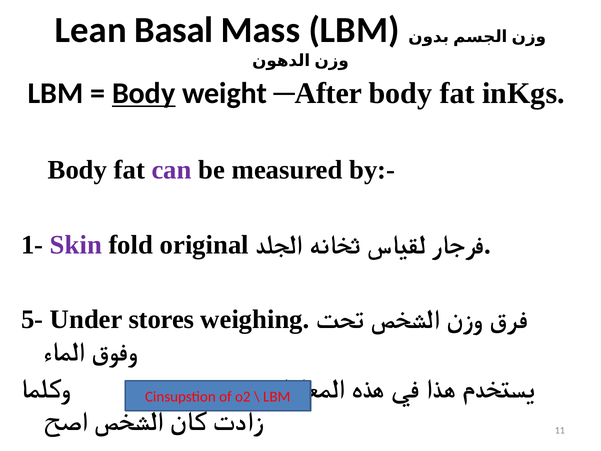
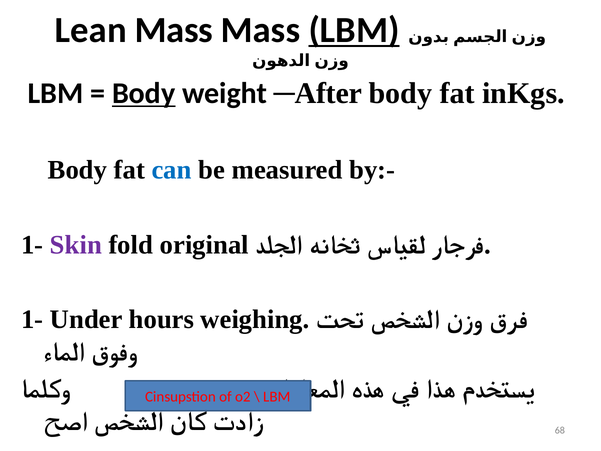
Lean Basal: Basal -> Mass (174, 30)
LBM underline: none -> present (354, 30)
can colour: purple -> blue (172, 170)
5-: 5- -> 1- (32, 319)
stores: stores -> hours (161, 319)
11: 11 -> 68 (560, 430)
